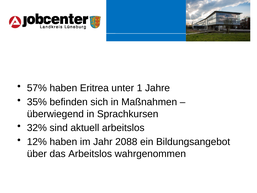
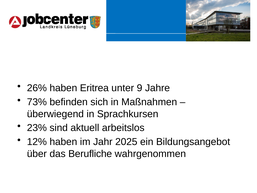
57%: 57% -> 26% (37, 88)
1: 1 -> 9 (140, 88)
35%: 35% -> 73% (37, 102)
32%: 32% -> 23% (37, 128)
2088: 2088 -> 2025 (126, 142)
das Arbeitslos: Arbeitslos -> Berufliche (90, 154)
